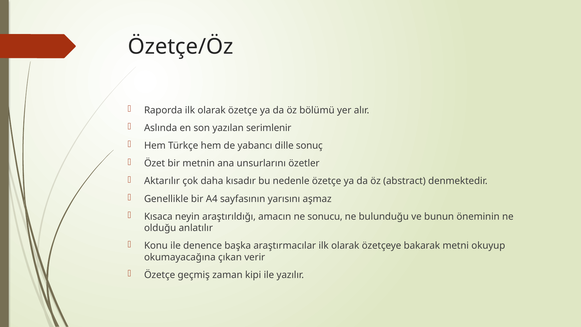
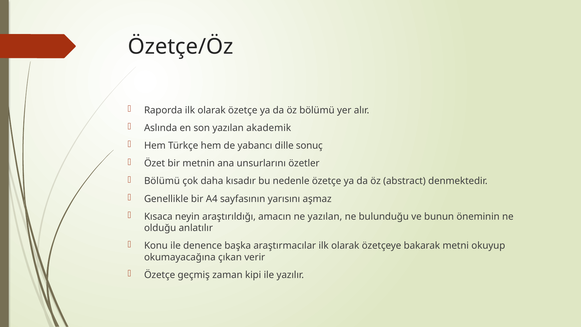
serimlenir: serimlenir -> akademik (269, 128)
Aktarılır: Aktarılır -> Bölümü (162, 181)
ne sonucu: sonucu -> yazılan (325, 216)
